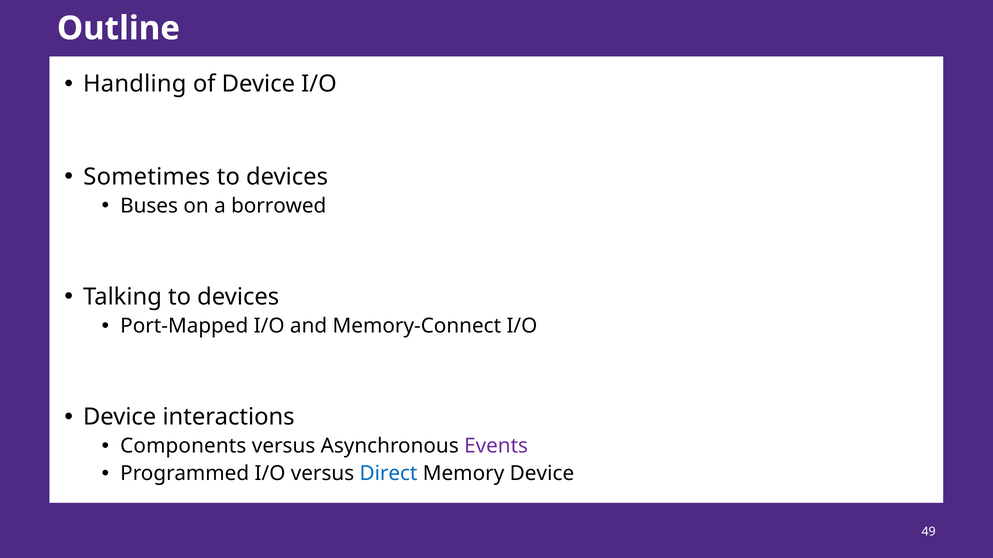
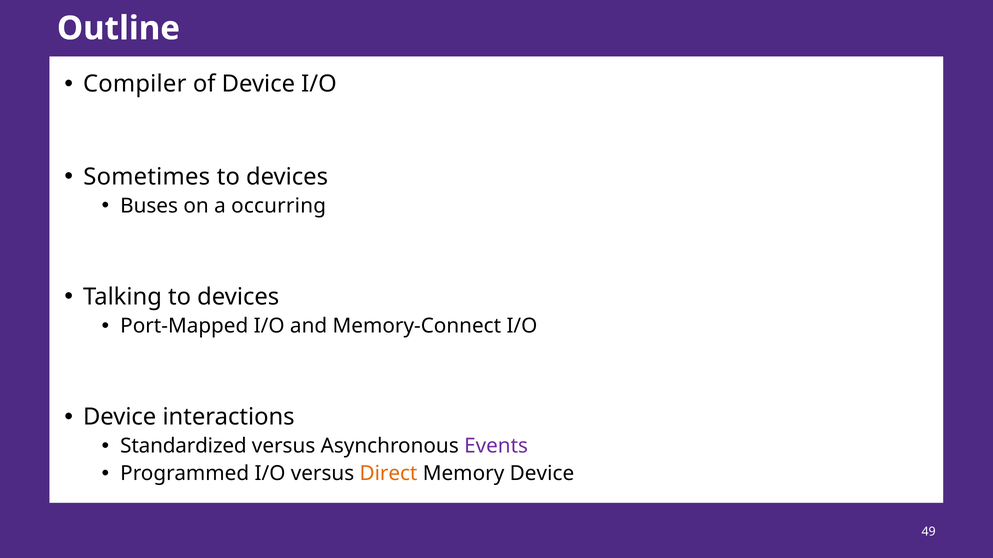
Handling: Handling -> Compiler (135, 84)
borrowed: borrowed -> occurring (279, 206)
Components: Components -> Standardized (183, 447)
Direct colour: blue -> orange (389, 474)
